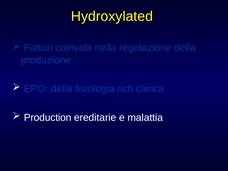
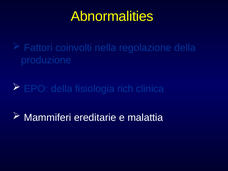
Hydroxylated: Hydroxylated -> Abnormalities (112, 16)
Production: Production -> Mammiferi (48, 118)
